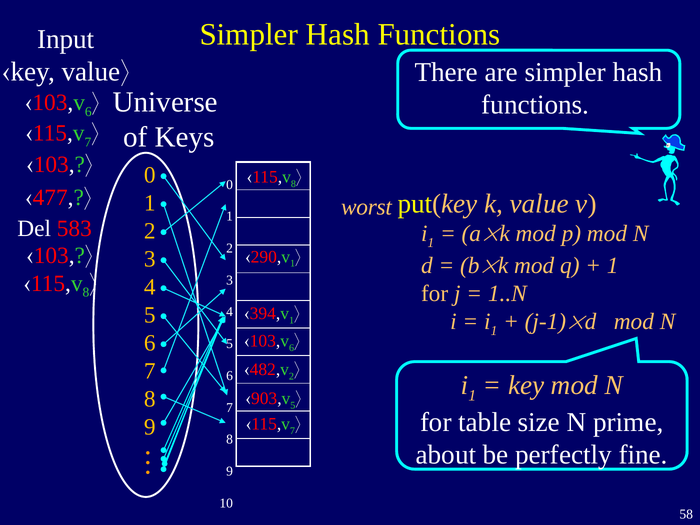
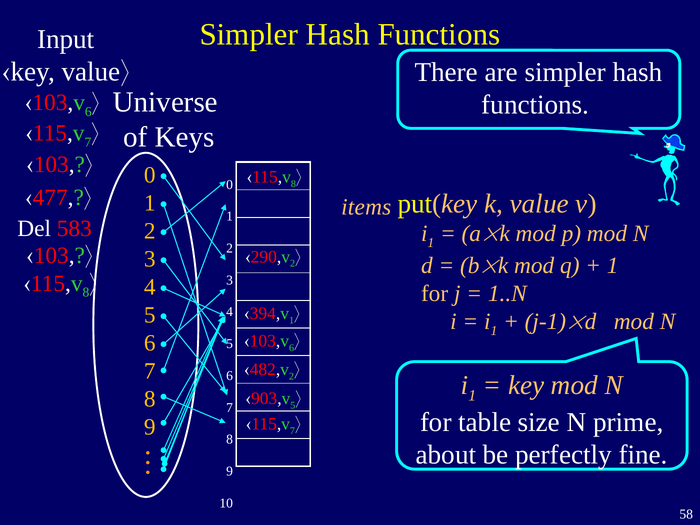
worst: worst -> items (366, 207)
1: 1 -> 2 (293, 264)
